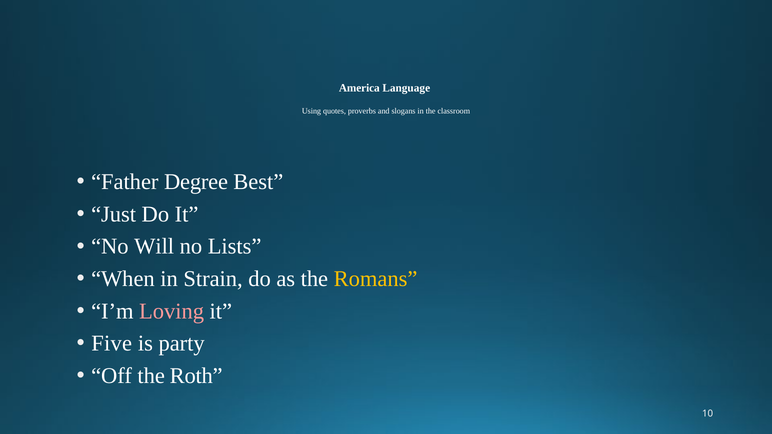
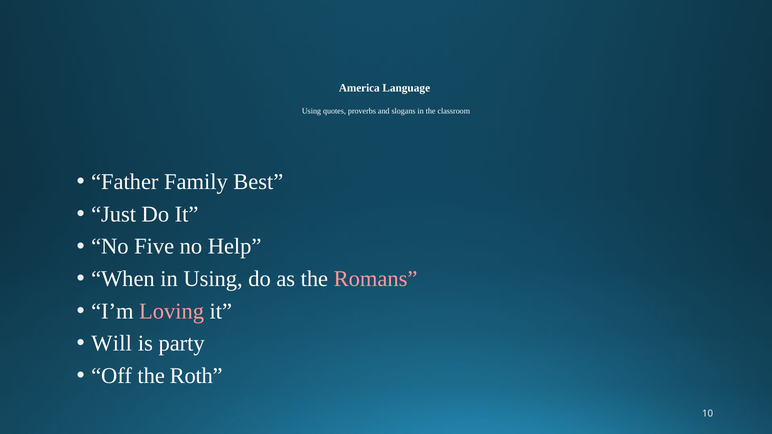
Degree: Degree -> Family (196, 182)
Will: Will -> Five (154, 247)
Lists: Lists -> Help (235, 247)
in Strain: Strain -> Using (213, 279)
Romans colour: yellow -> pink (376, 279)
Five: Five -> Will (112, 344)
